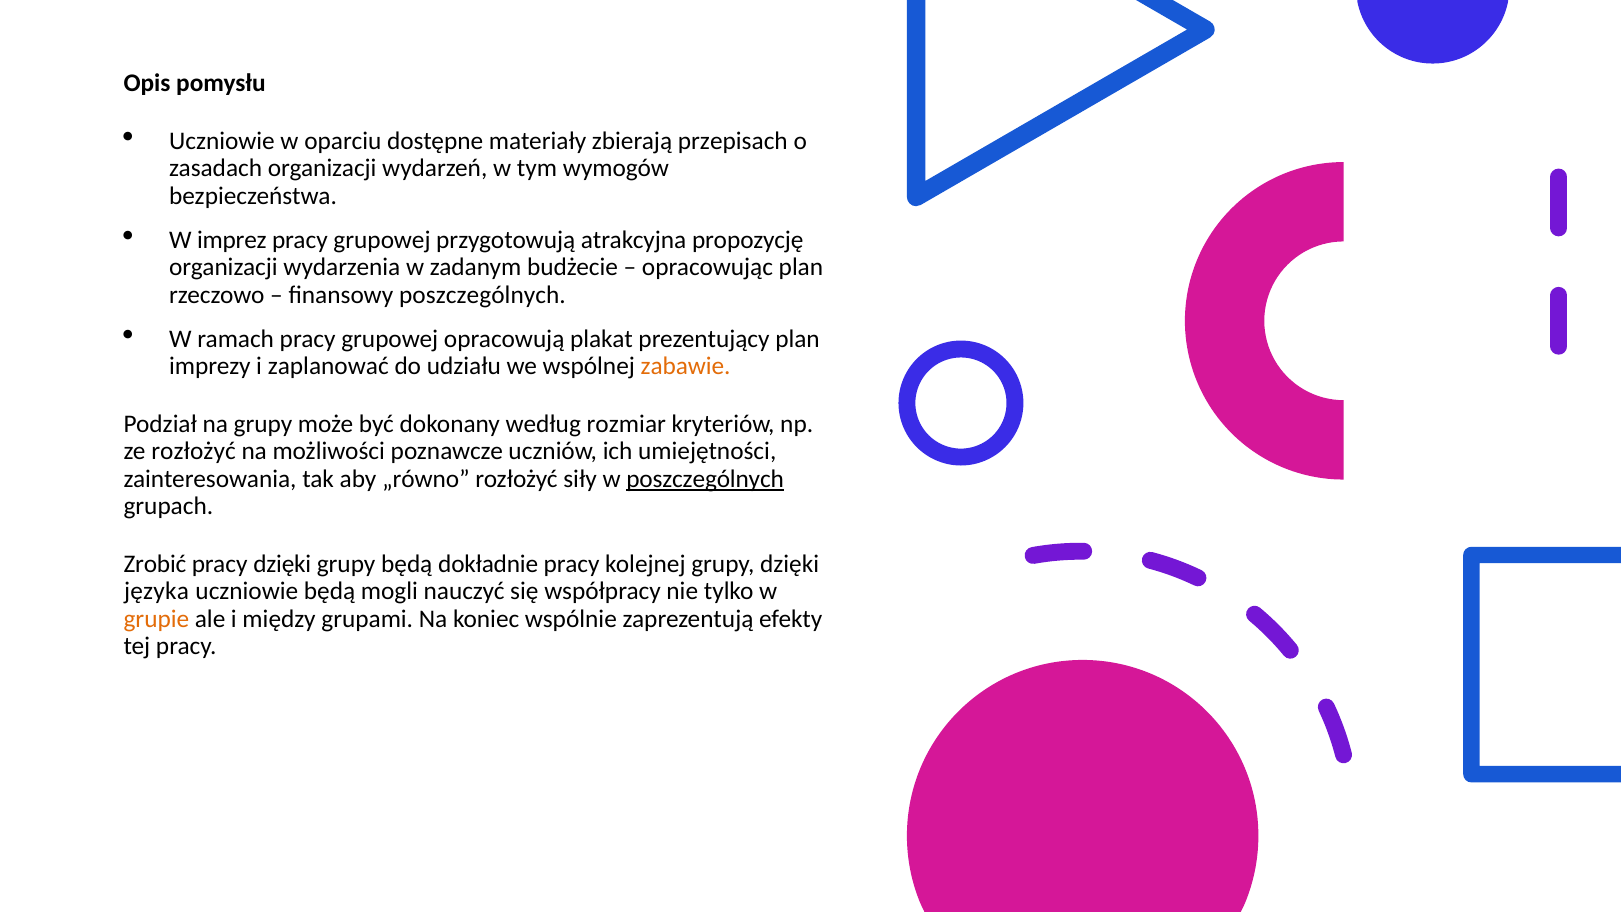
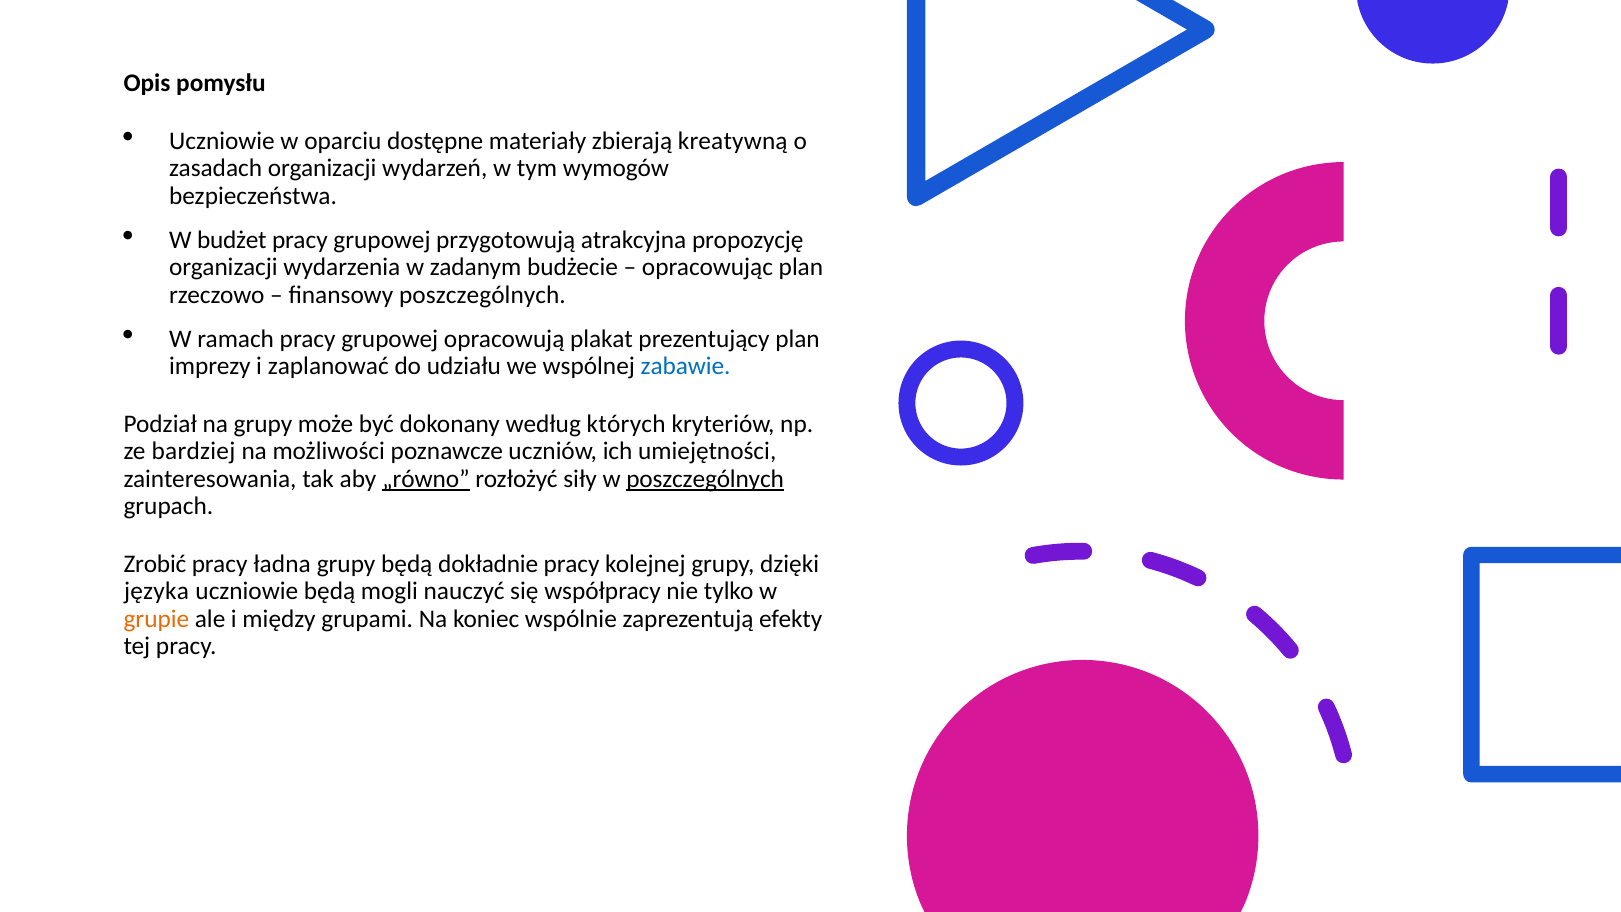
przepisach: przepisach -> kreatywną (733, 141)
imprez: imprez -> budżet (232, 240)
zabawie colour: orange -> blue (686, 366)
rozmiar: rozmiar -> których (626, 424)
ze rozłożyć: rozłożyć -> bardziej (193, 452)
„równo underline: none -> present (426, 479)
pracy dzięki: dzięki -> ładna (282, 564)
